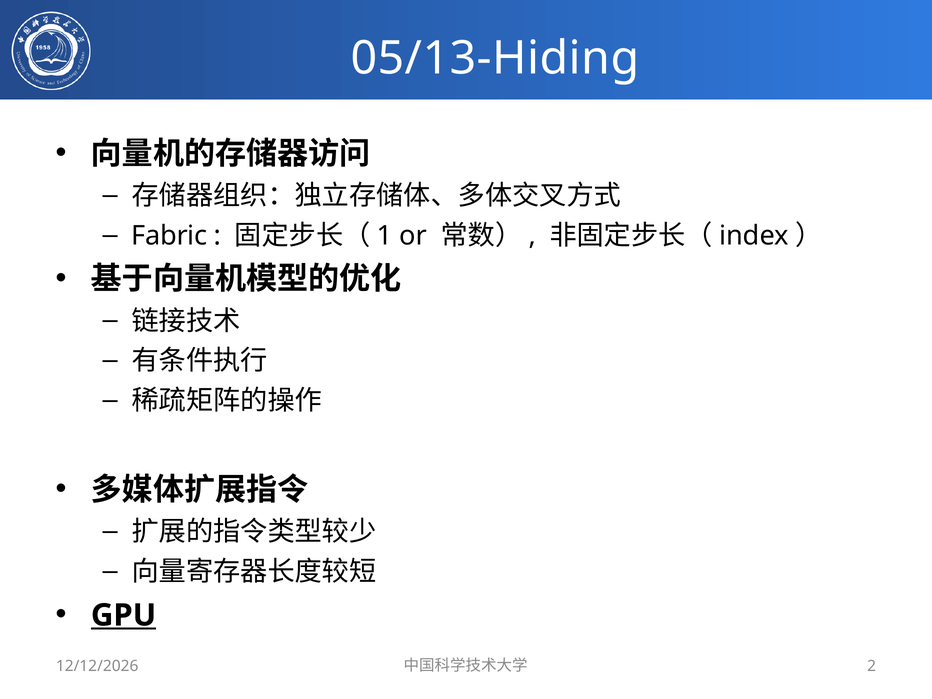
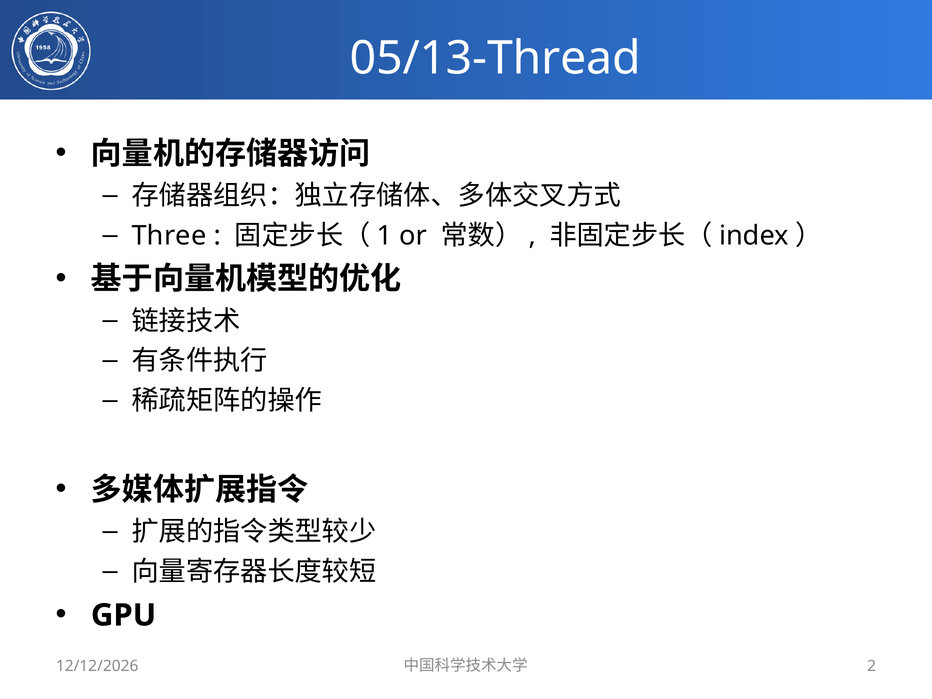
05/13-Hiding: 05/13-Hiding -> 05/13-Thread (495, 58)
Fabric: Fabric -> Three (169, 236)
GPU underline: present -> none (124, 615)
